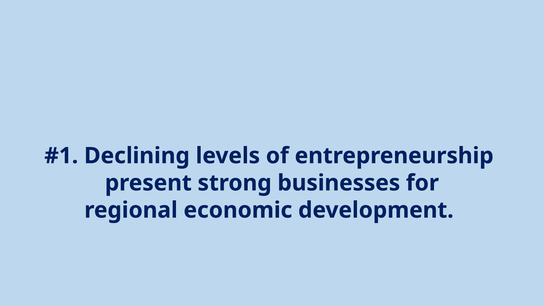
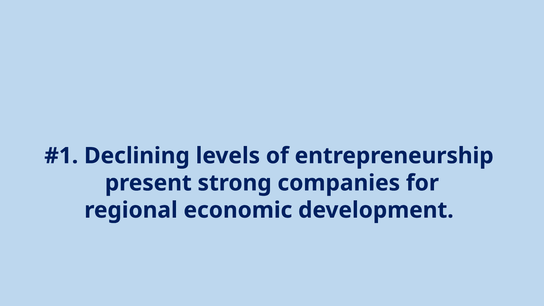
businesses: businesses -> companies (339, 183)
